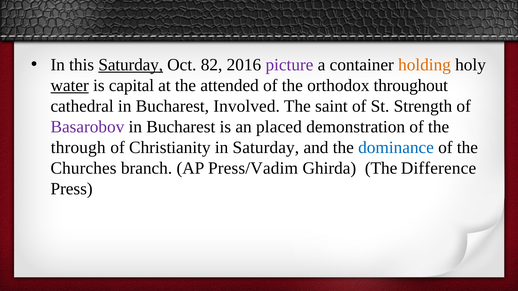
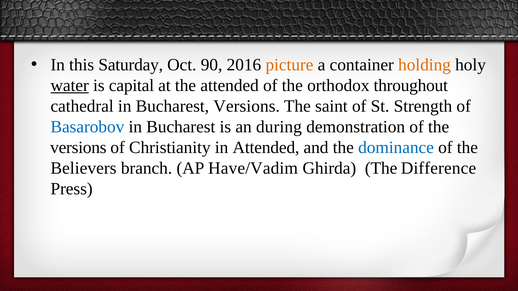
Saturday underline: present -> none (131, 65)
82: 82 -> 90 (212, 65)
picture colour: purple -> orange (289, 65)
Bucharest Involved: Involved -> Versions (247, 106)
Basarobov colour: purple -> blue (87, 127)
placed: placed -> during (279, 127)
through: through -> versions (78, 148)
in Saturday: Saturday -> Attended (266, 148)
Churches: Churches -> Believers (84, 168)
Press/Vadim: Press/Vadim -> Have/Vadim (253, 168)
